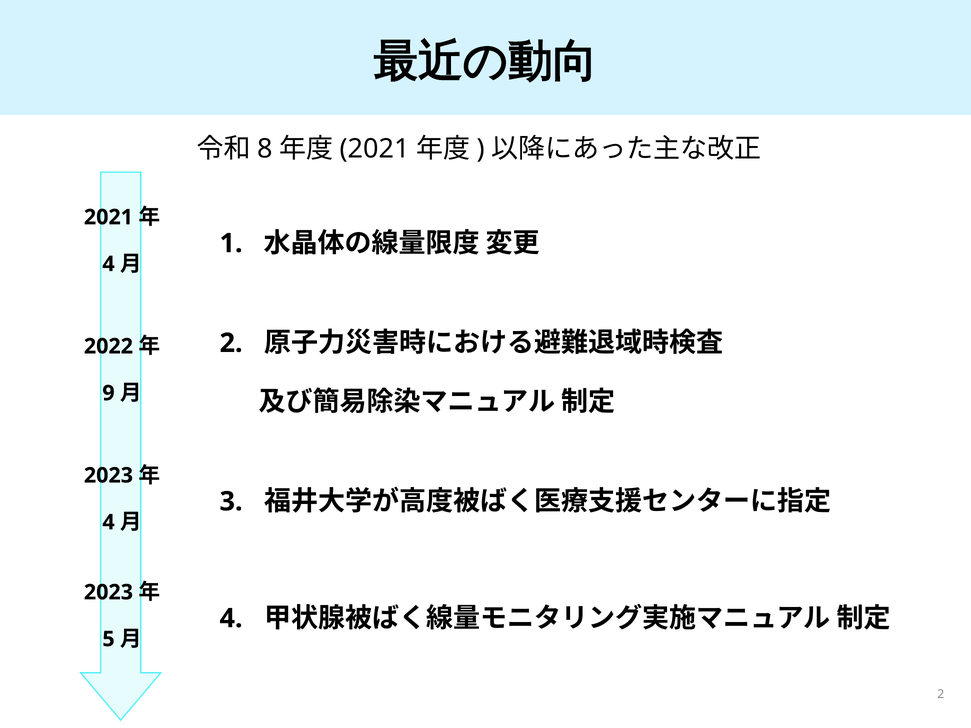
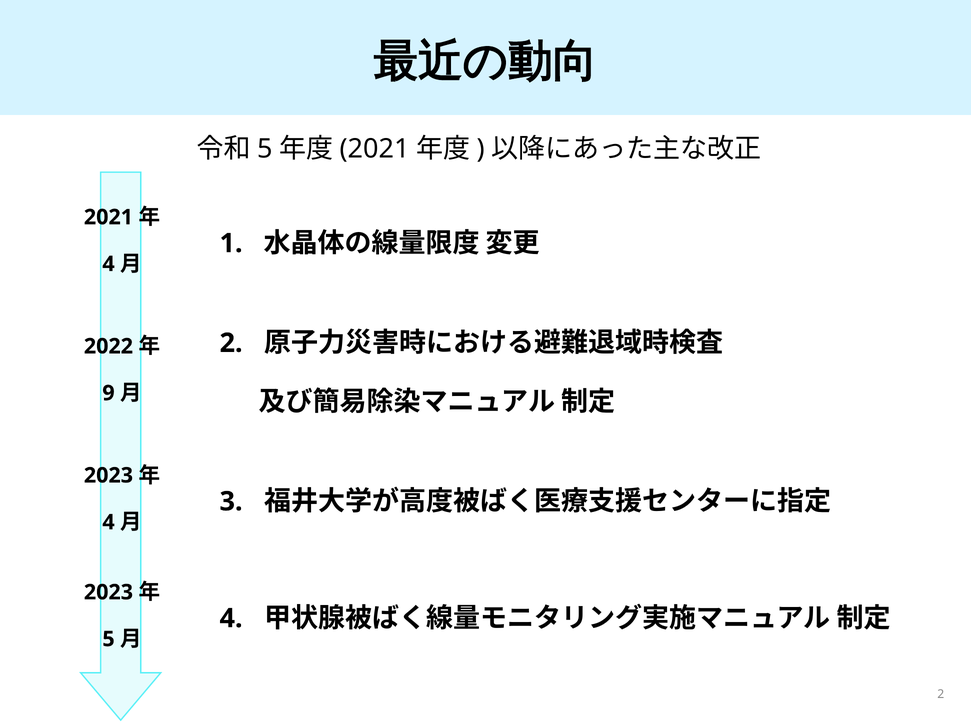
8: 8 -> 5 (265, 149)
